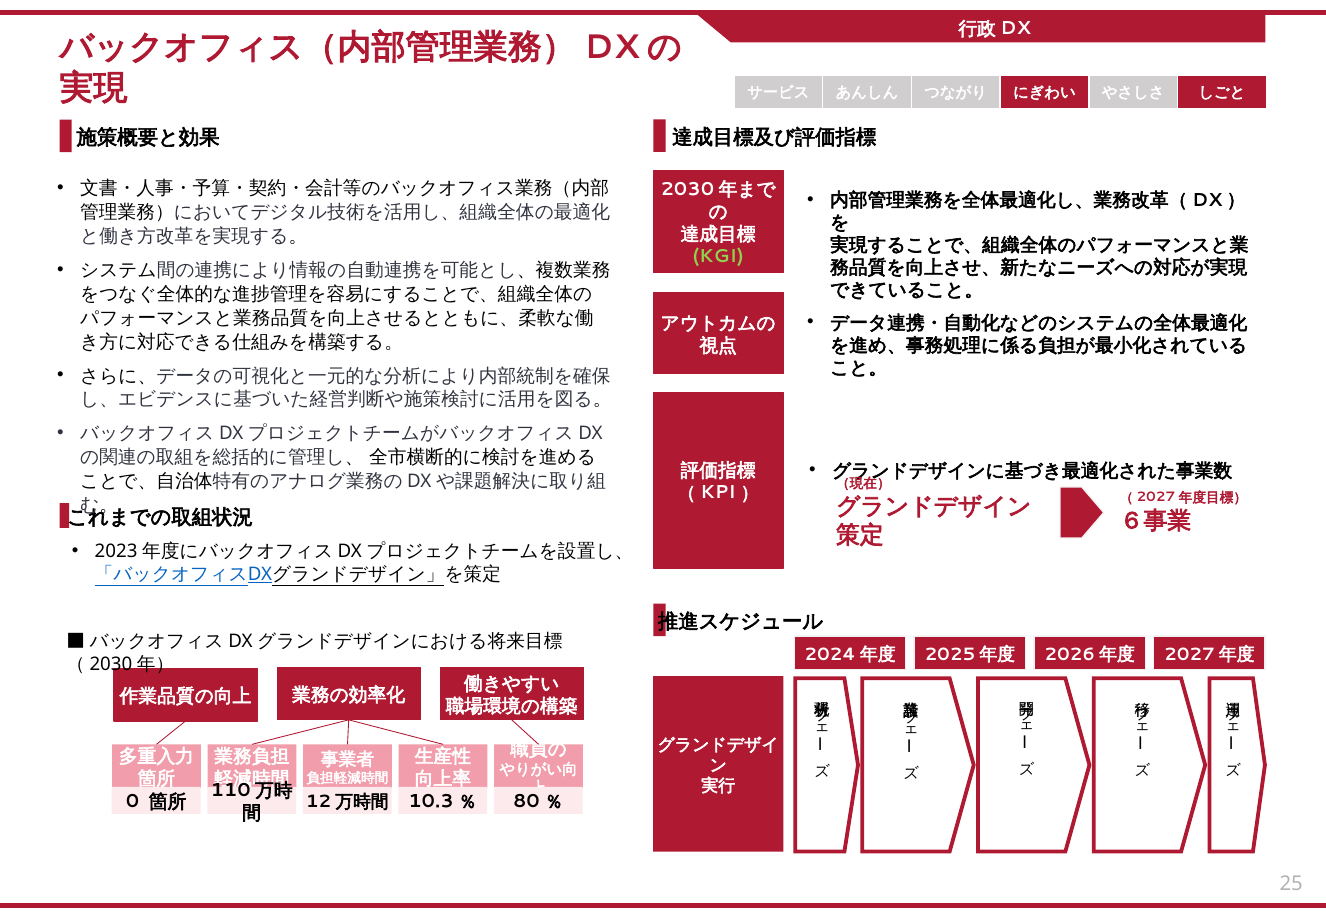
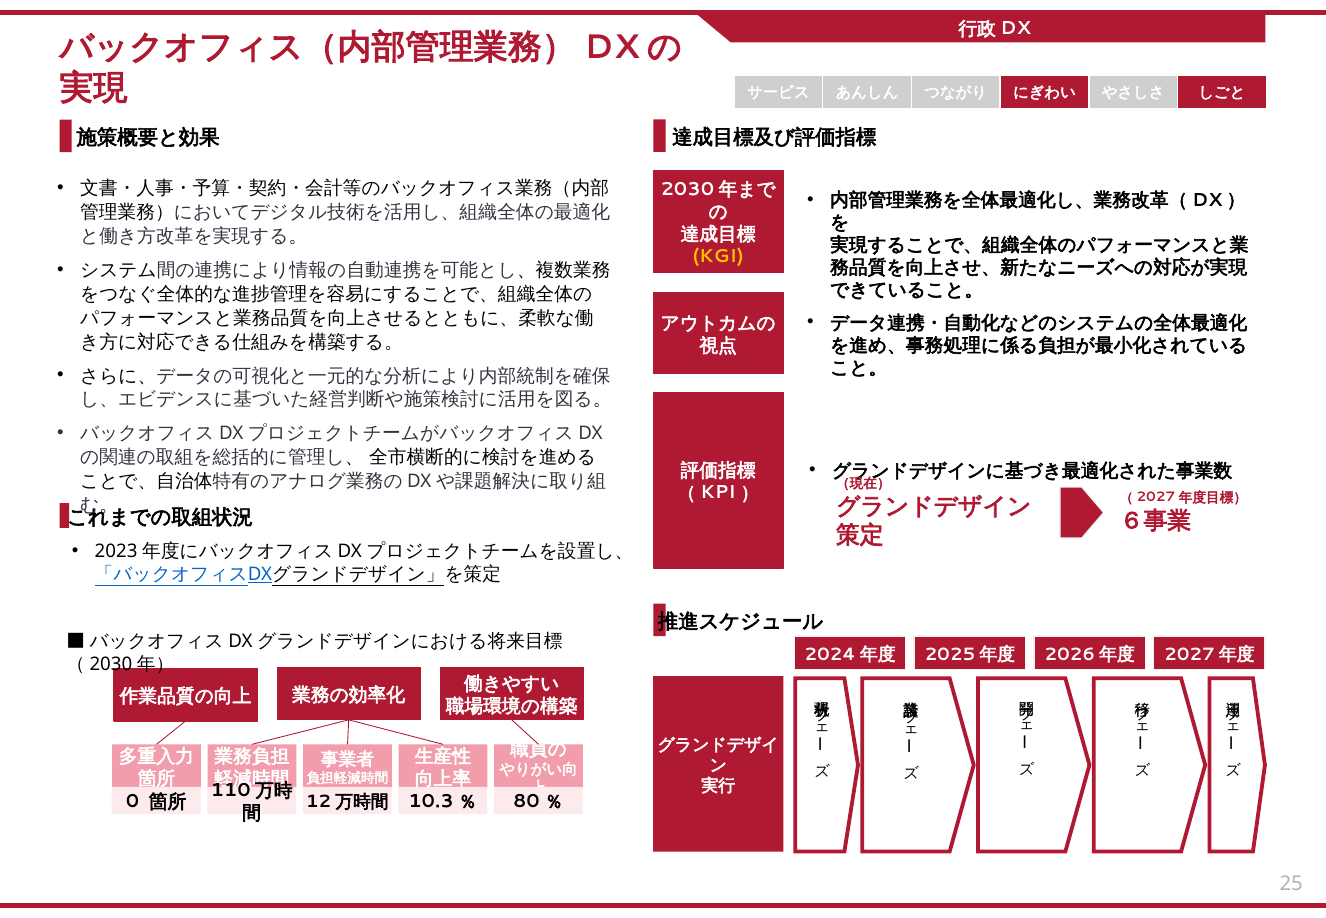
KGI colour: light green -> yellow (718, 257)
